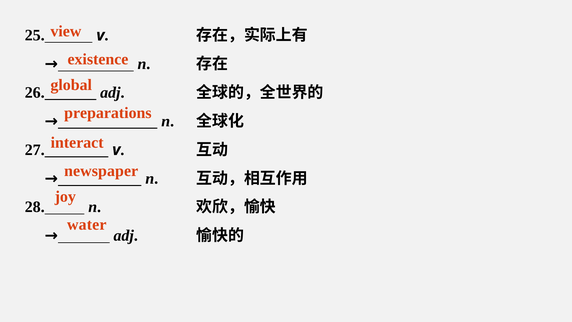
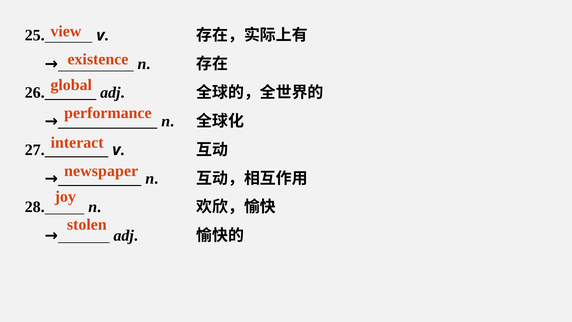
preparations: preparations -> performance (108, 113)
water: water -> stolen (87, 224)
